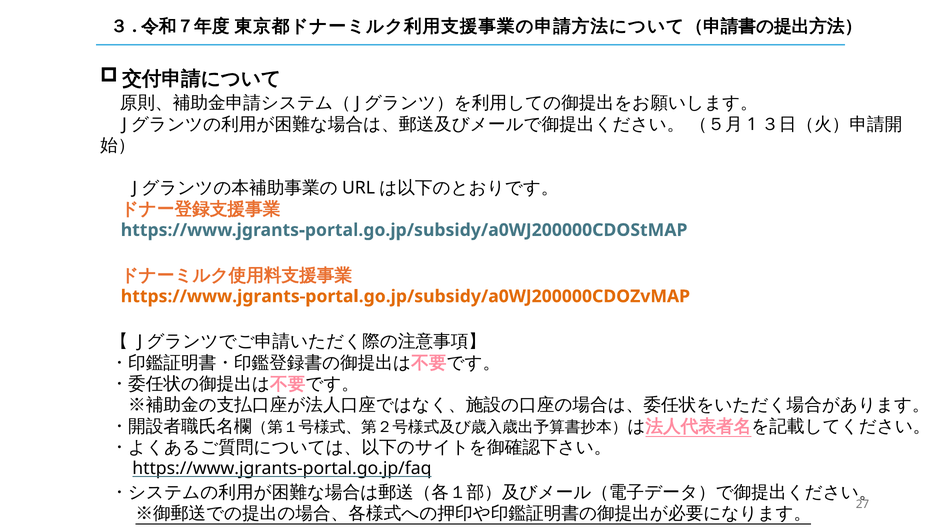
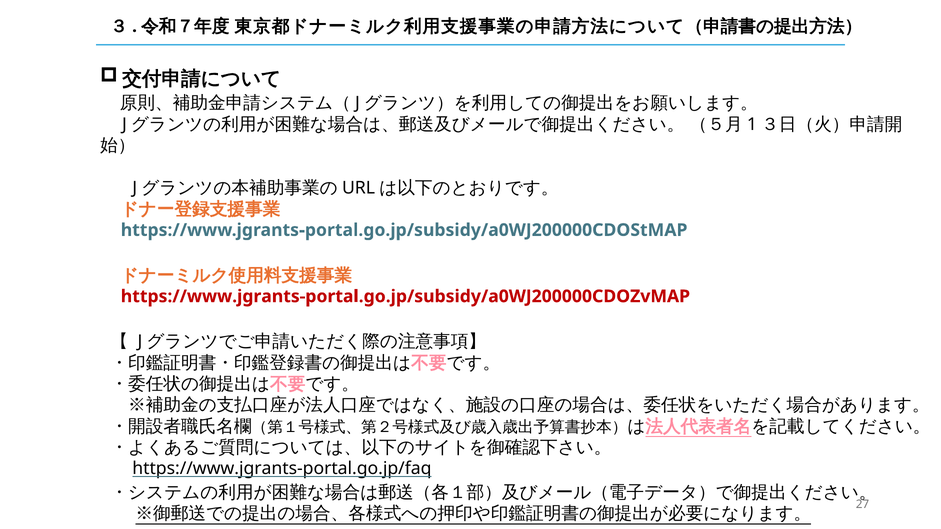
https://www.jgrants-portal.go.jp/subsidy/a0WJ200000CDOZvMAP colour: orange -> red (405, 297)
